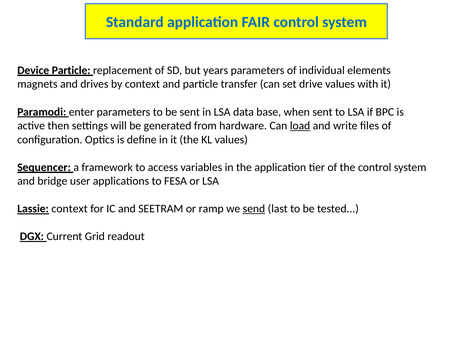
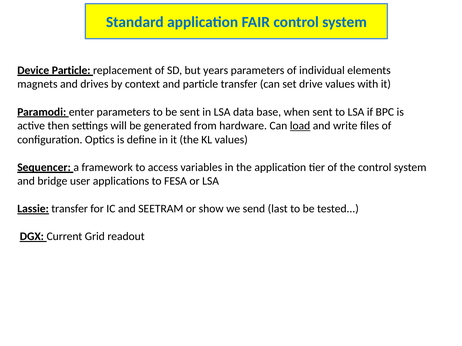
Lassie context: context -> transfer (70, 209)
ramp: ramp -> show (211, 209)
send underline: present -> none (254, 209)
